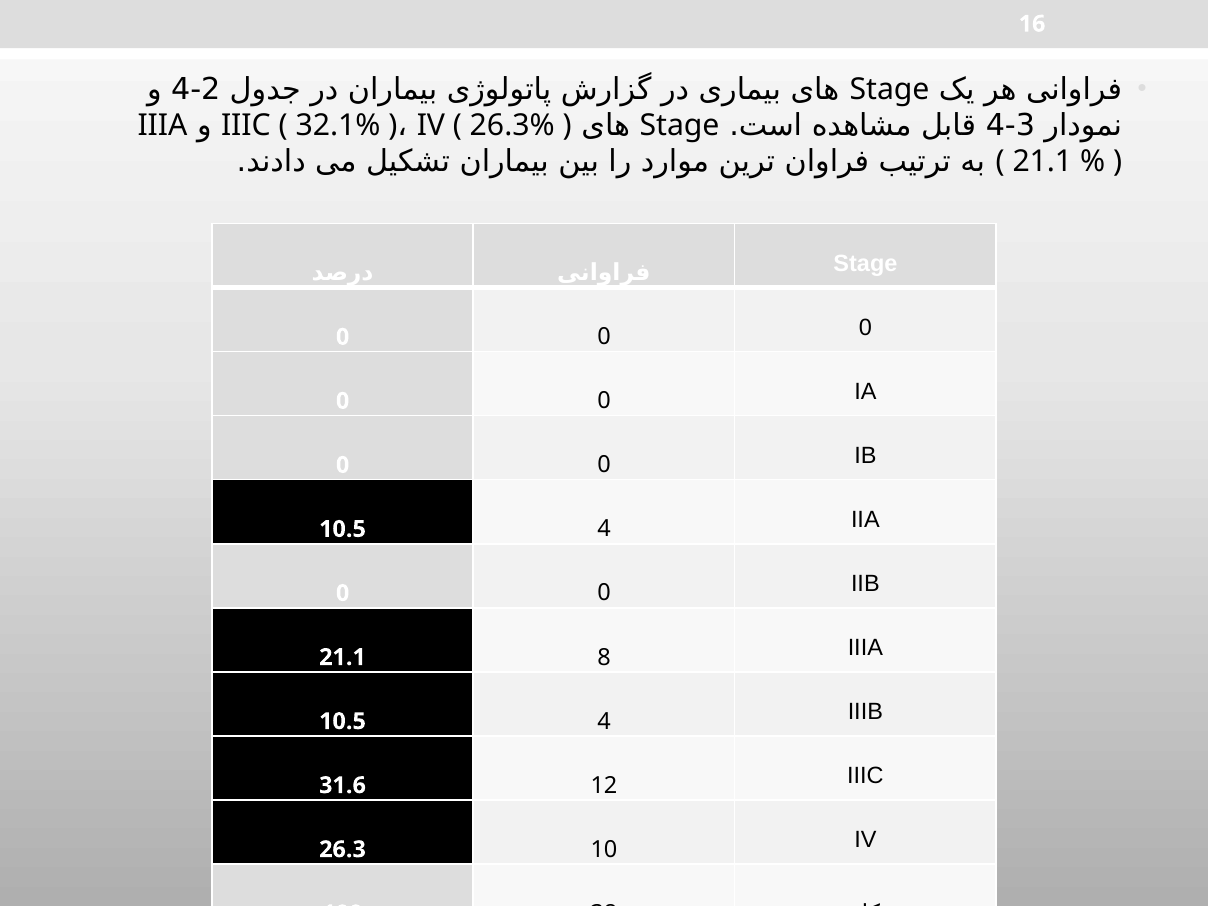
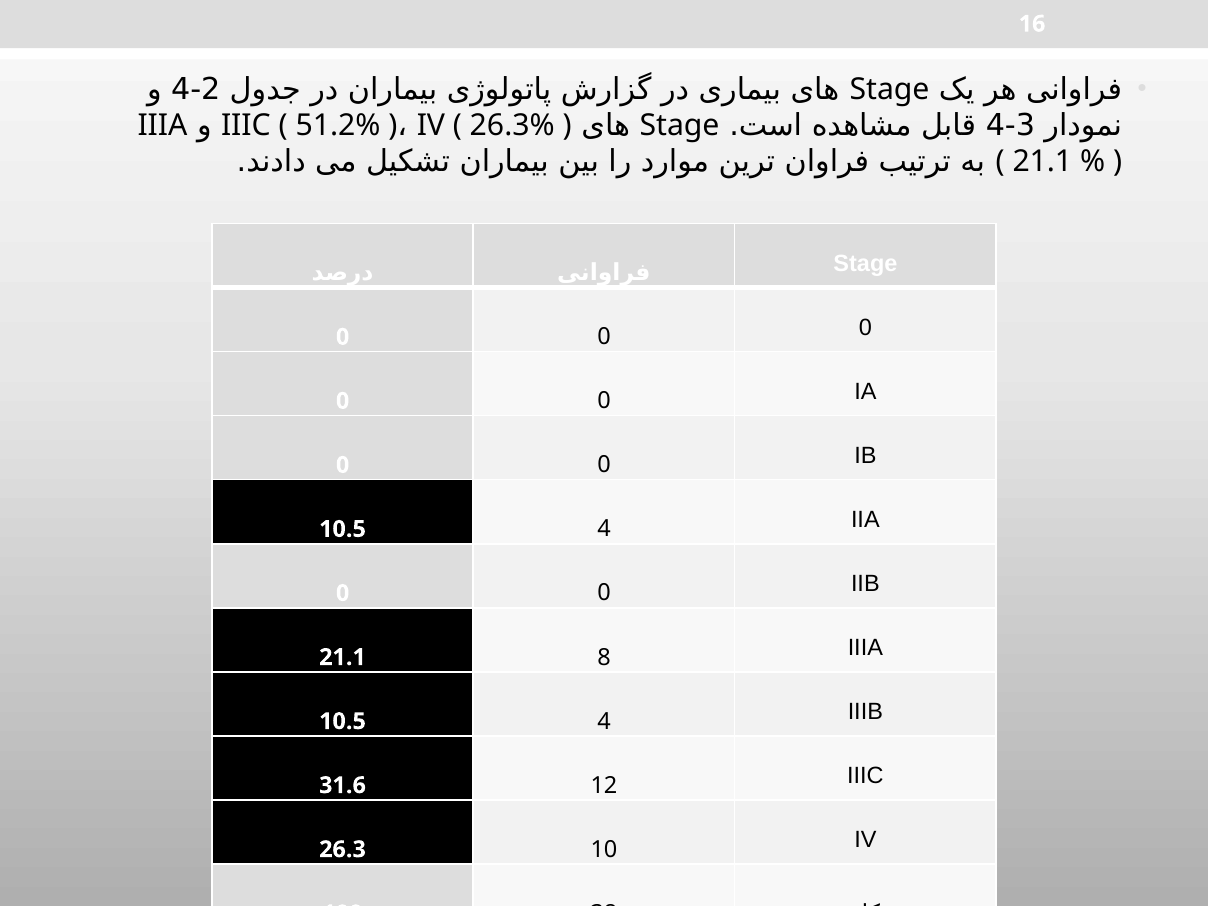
32.1%: 32.1% -> 51.2% (338, 125)
